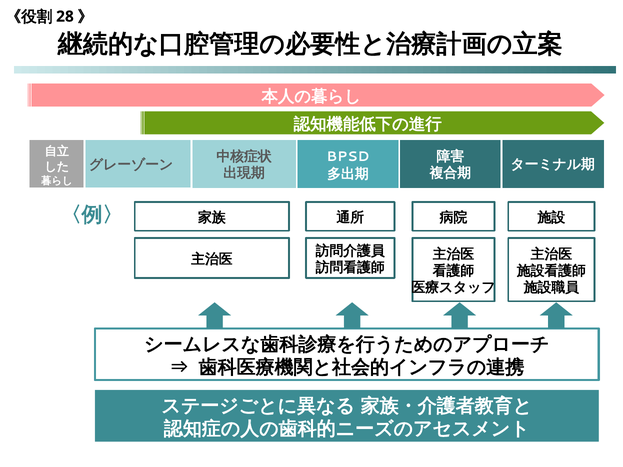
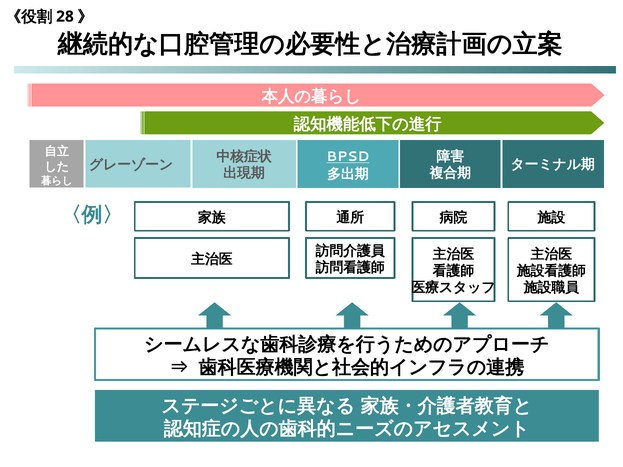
BPSD underline: none -> present (348, 157)
